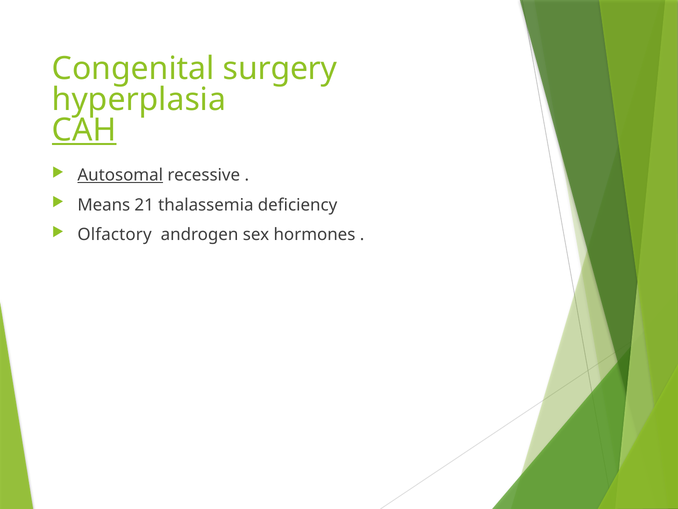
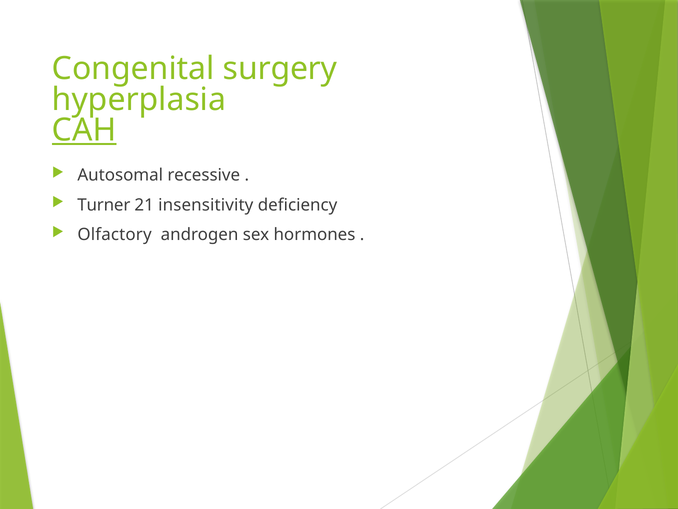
Autosomal underline: present -> none (120, 175)
Means: Means -> Turner (104, 205)
thalassemia: thalassemia -> insensitivity (206, 205)
